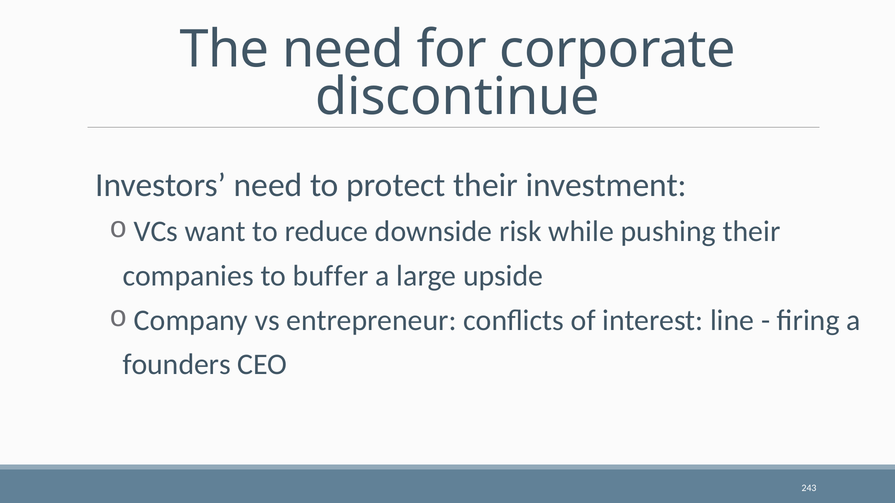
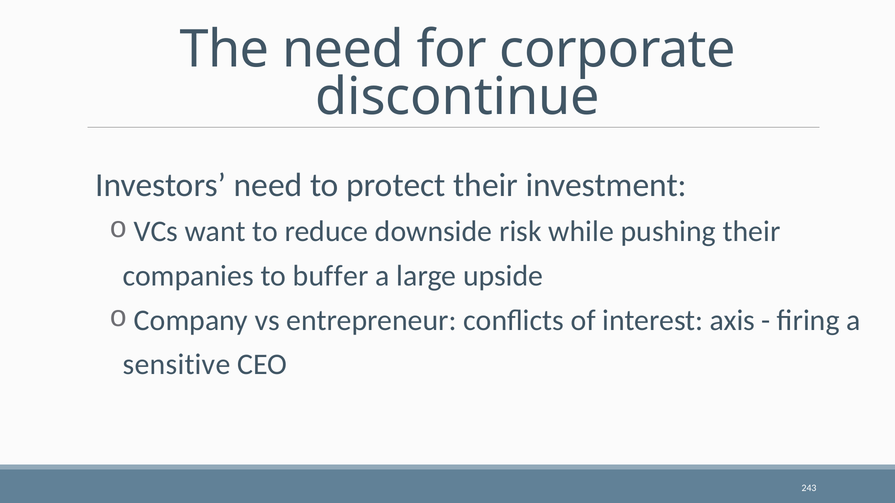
line: line -> axis (732, 320)
founders: founders -> sensitive (177, 365)
